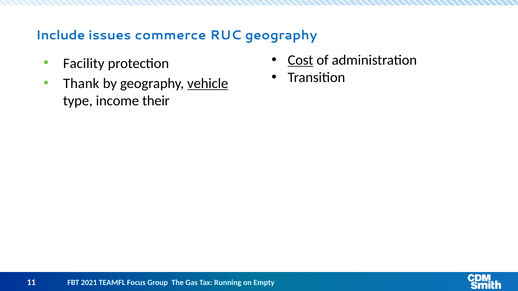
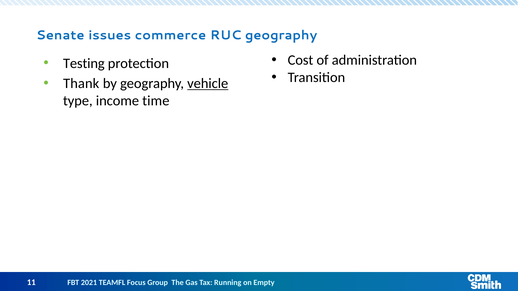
Include: Include -> Senate (60, 35)
Cost underline: present -> none (301, 60)
Facility: Facility -> Testing (84, 63)
their: their -> time (156, 101)
